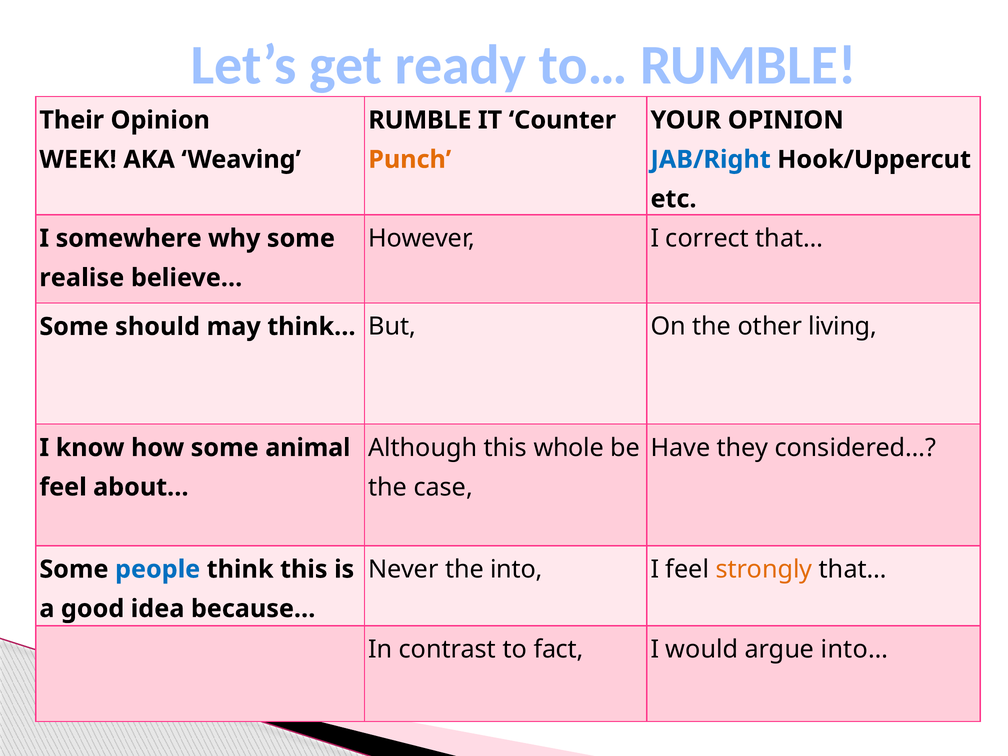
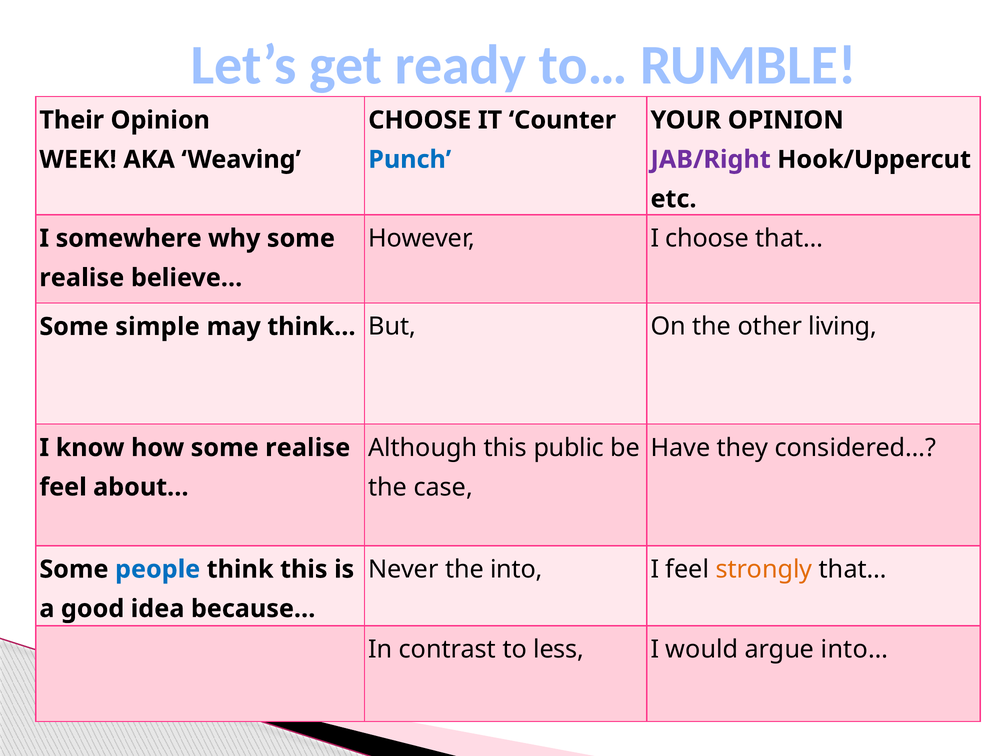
RUMBLE: RUMBLE -> CHOOSE (420, 120)
Punch colour: orange -> blue (410, 160)
JAB/Right colour: blue -> purple (711, 160)
I correct: correct -> choose (707, 238)
should: should -> simple (157, 327)
whole: whole -> public (569, 448)
how some animal: animal -> realise (308, 448)
fact: fact -> less (559, 650)
